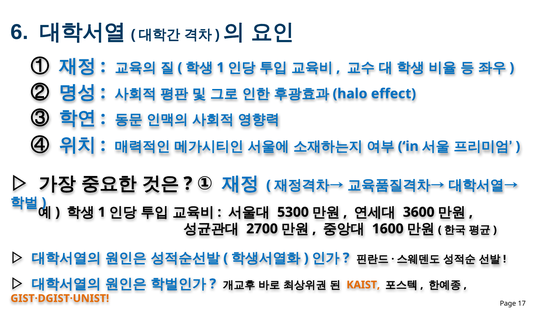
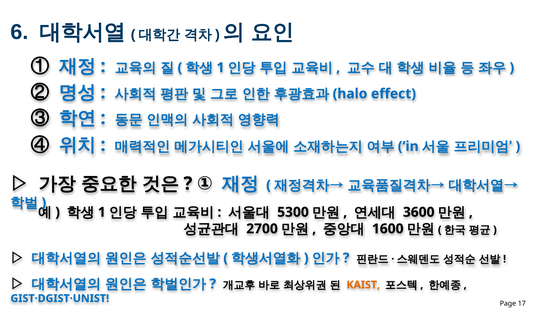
GIST·DGIST·UNIST colour: orange -> blue (60, 299)
